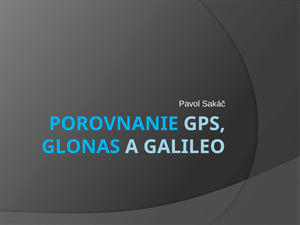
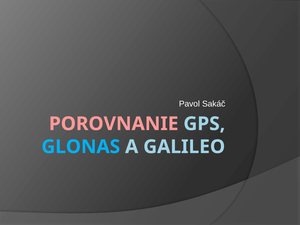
POROVNANIE colour: light blue -> pink (114, 124)
